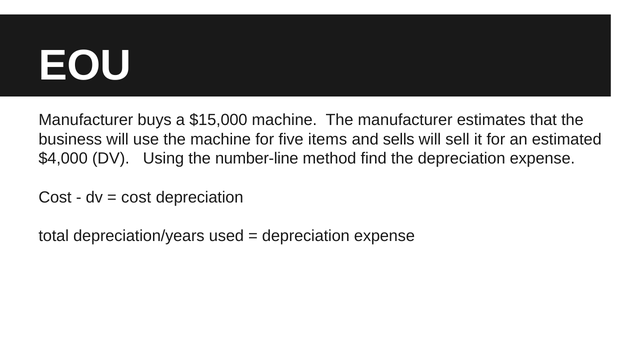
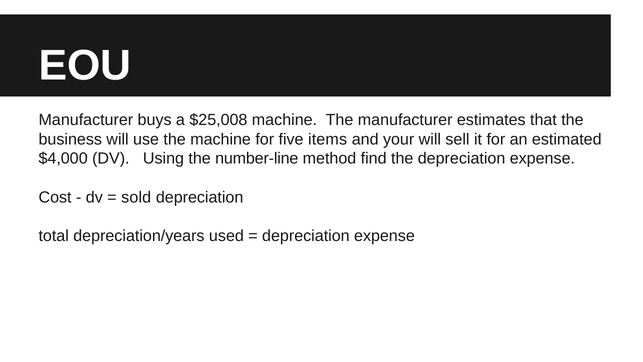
$15,000: $15,000 -> $25,008 (218, 120)
sells: sells -> your (399, 139)
cost: cost -> sold (136, 197)
